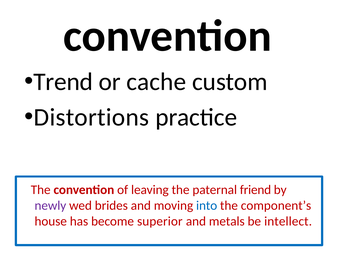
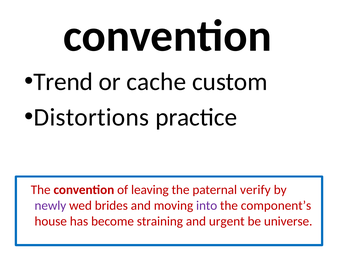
friend: friend -> verify (255, 190)
into colour: blue -> purple (207, 206)
superior: superior -> straining (160, 222)
metals: metals -> urgent (227, 222)
intellect: intellect -> universe (288, 222)
